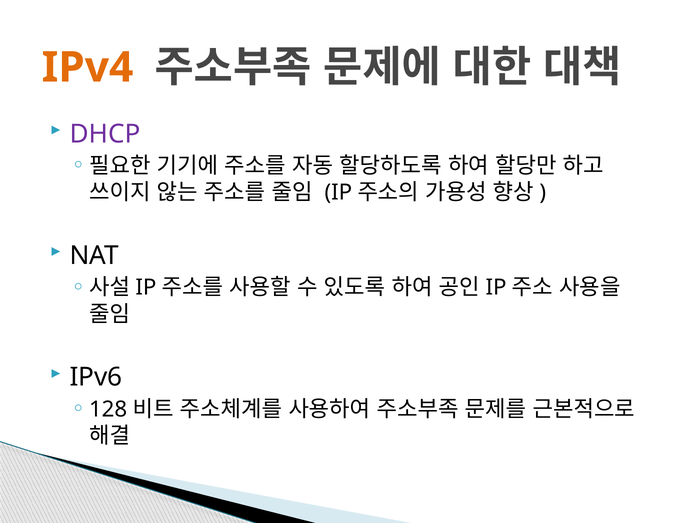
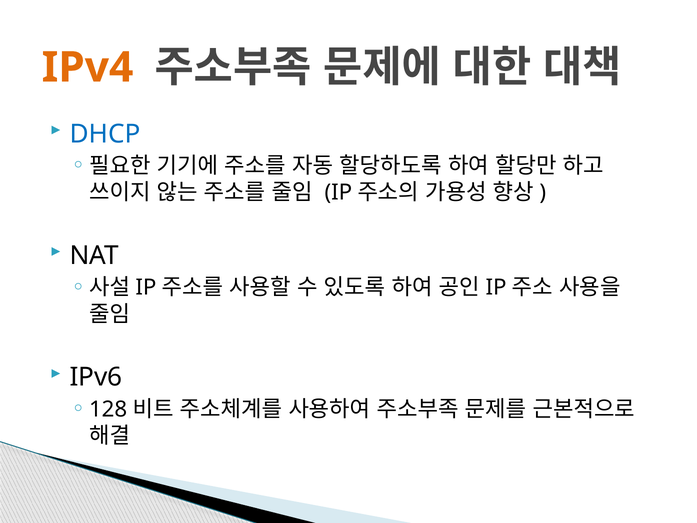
DHCP colour: purple -> blue (105, 134)
